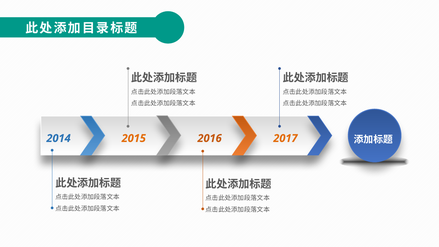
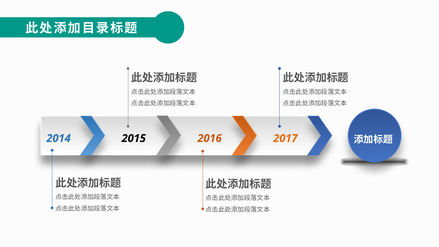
2015 colour: orange -> black (134, 138)
